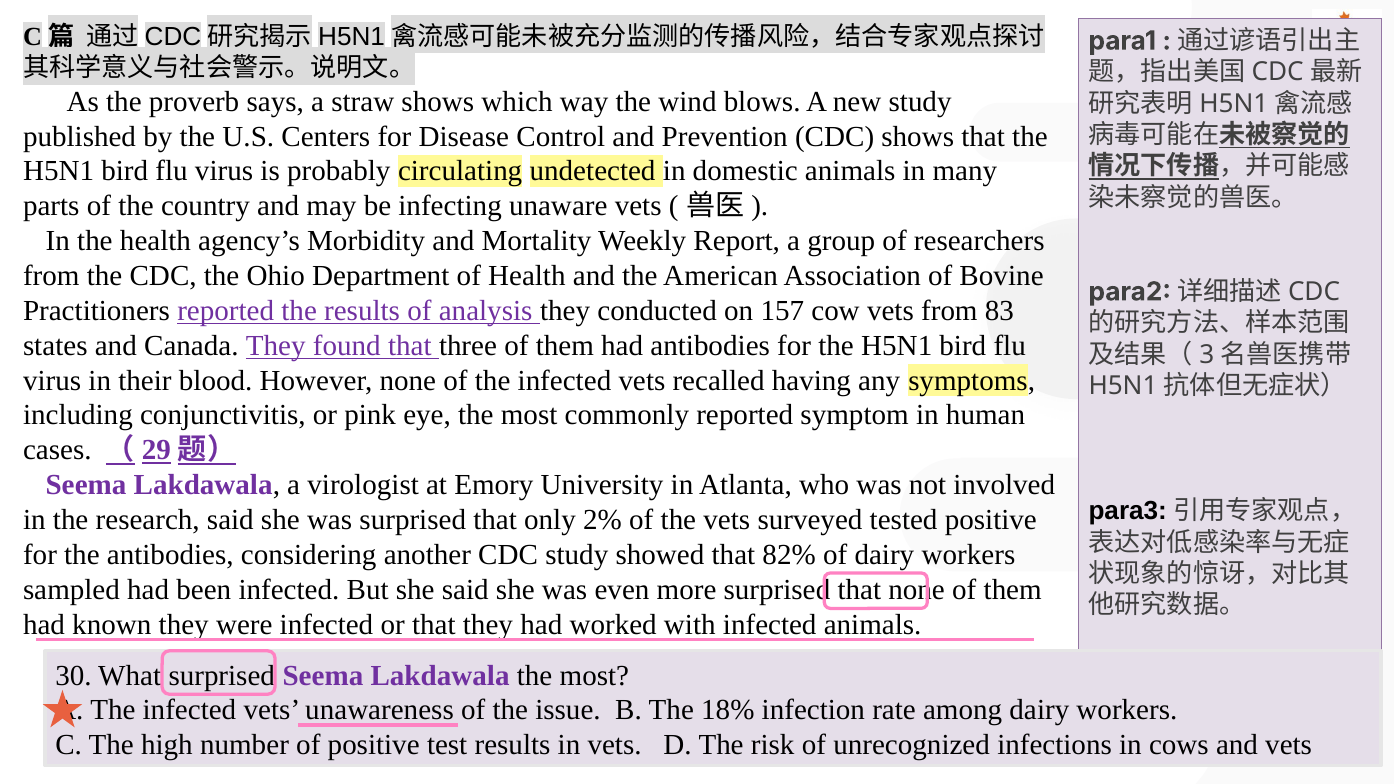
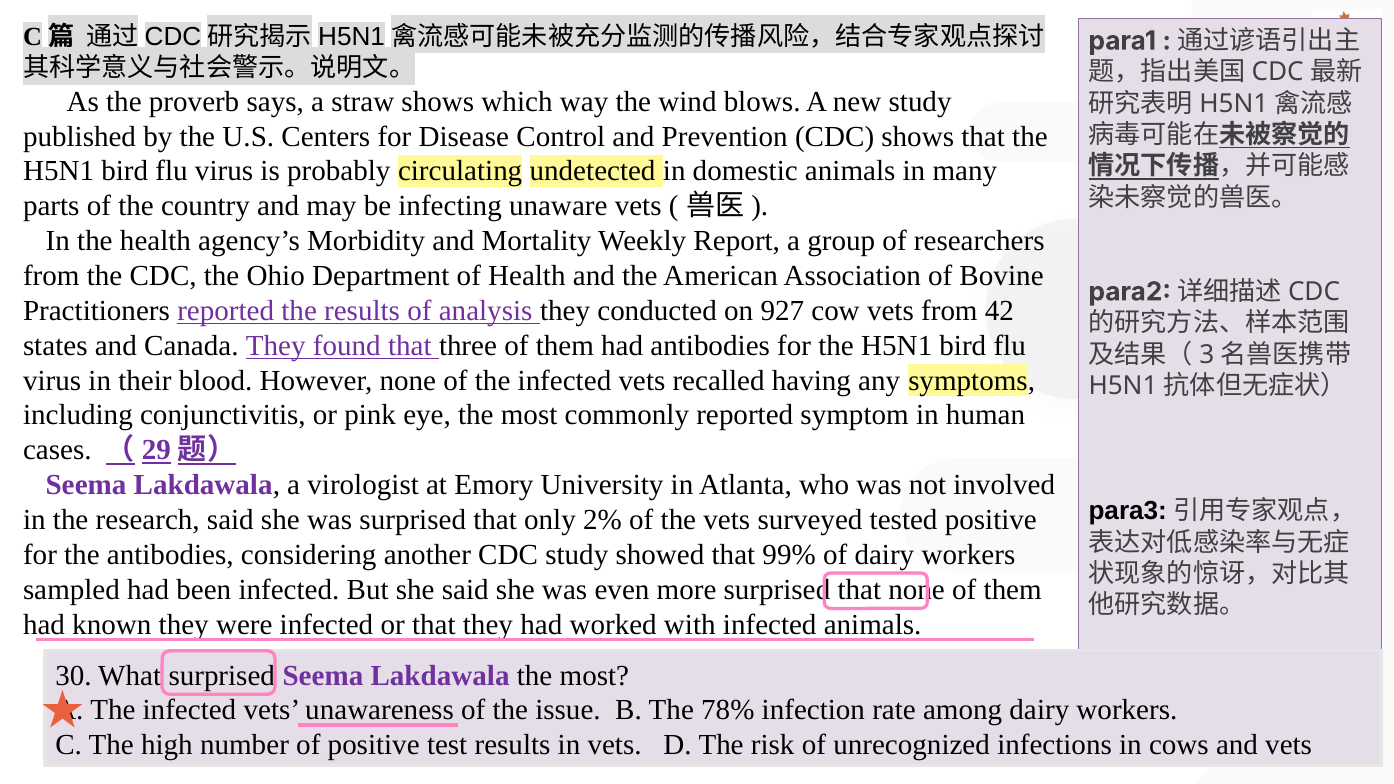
157: 157 -> 927 (782, 311)
83: 83 -> 42 (999, 311)
82%: 82% -> 99% (789, 555)
18%: 18% -> 78% (728, 710)
